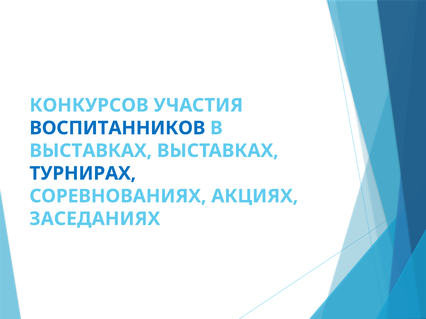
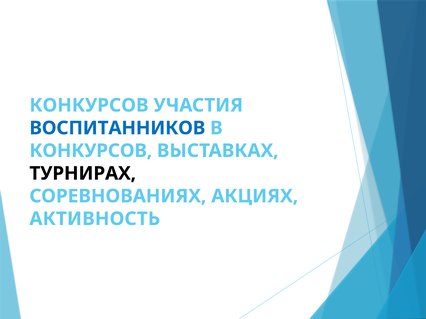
ВЫСТАВКАХ: ВЫСТАВКАХ -> КОНКУРСОВ (91, 151)
ТУРНИРАХ colour: blue -> black (83, 174)
ЗАСЕДАНИЯХ: ЗАСЕДАНИЯХ -> АКТИВНОСТЬ (95, 219)
